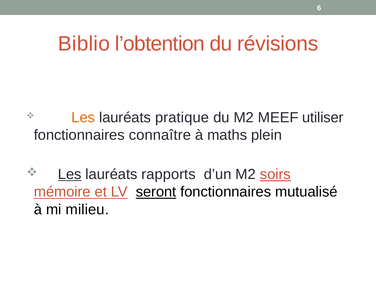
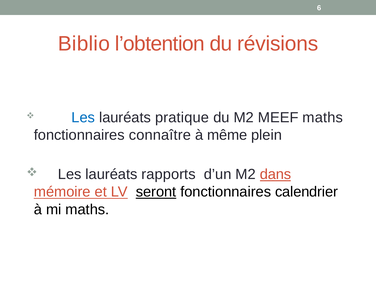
Les colour: orange -> blue (83, 118)
MEEF utiliser: utiliser -> maths (323, 118)
maths: maths -> même (227, 135)
Les underline: present -> none (70, 174)
soirs: soirs -> dans (275, 174)
mutualisé: mutualisé -> calendrier (306, 192)
mi milieu: milieu -> maths (87, 209)
